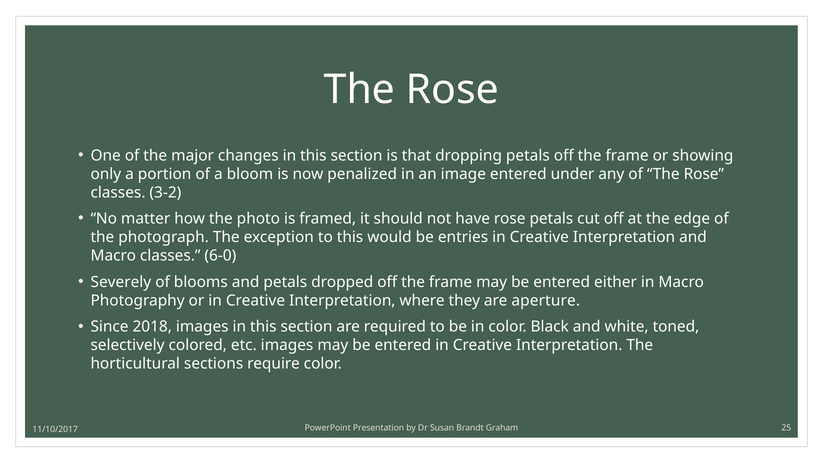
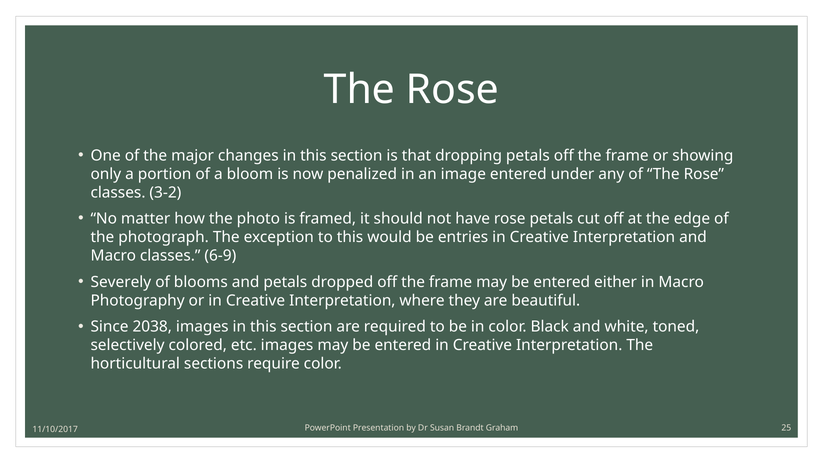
6-0: 6-0 -> 6-9 (220, 256)
aperture: aperture -> beautiful (546, 300)
2018: 2018 -> 2038 (152, 327)
